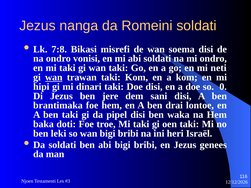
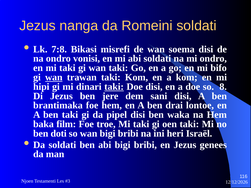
neti: neti -> bifo (219, 68)
taki underline: none -> present (114, 87)
0: 0 -> 8 (223, 87)
doti: doti -> film (66, 124)
leki: leki -> doti (59, 134)
